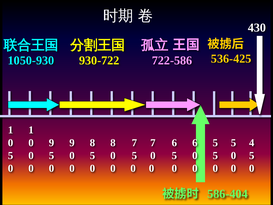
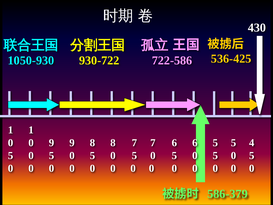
586-404: 586-404 -> 586-379 (227, 194)
